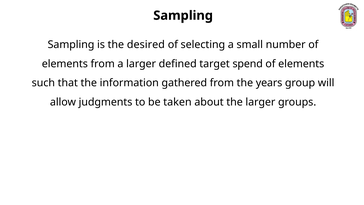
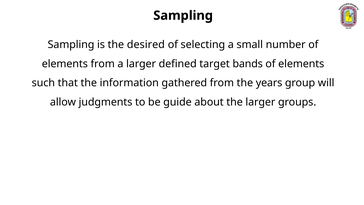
spend: spend -> bands (248, 64)
taken: taken -> guide (177, 102)
